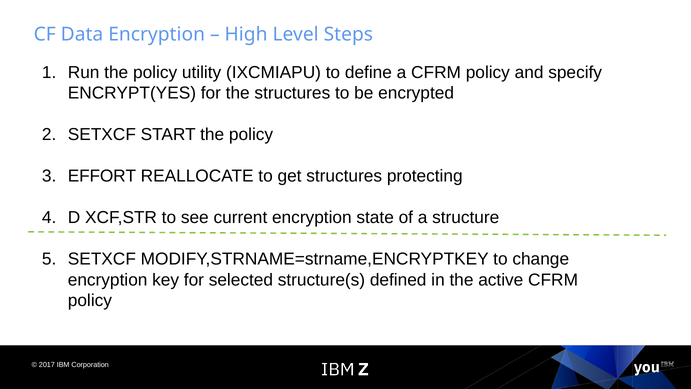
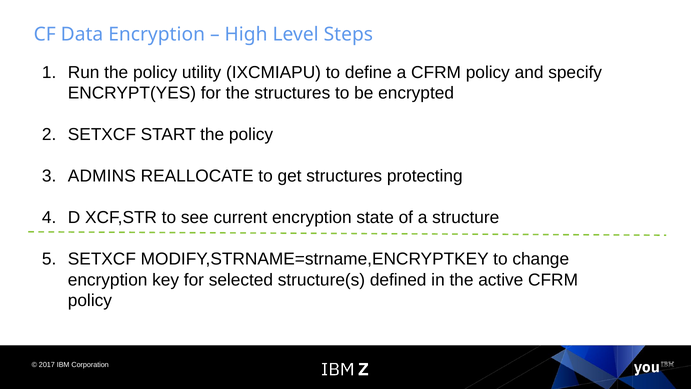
EFFORT: EFFORT -> ADMINS (102, 176)
